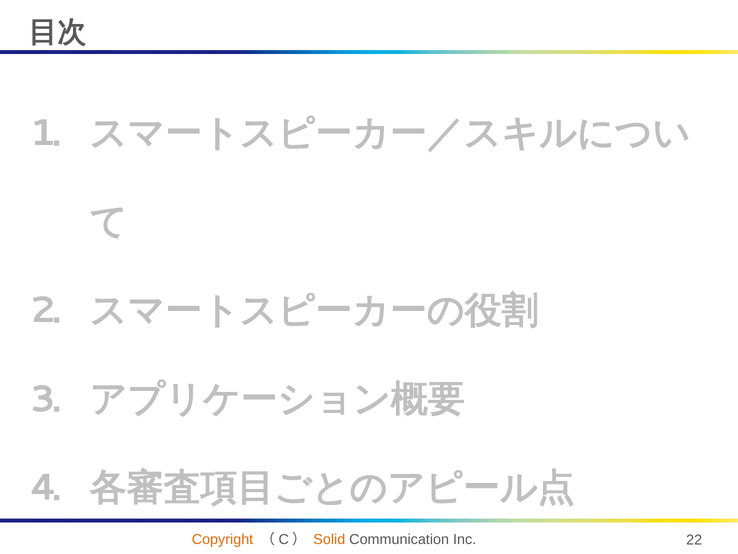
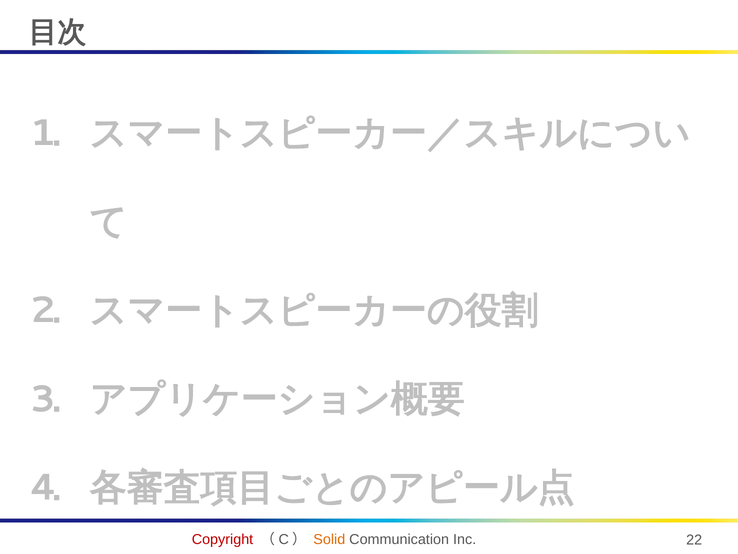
Copyright colour: orange -> red (222, 539)
